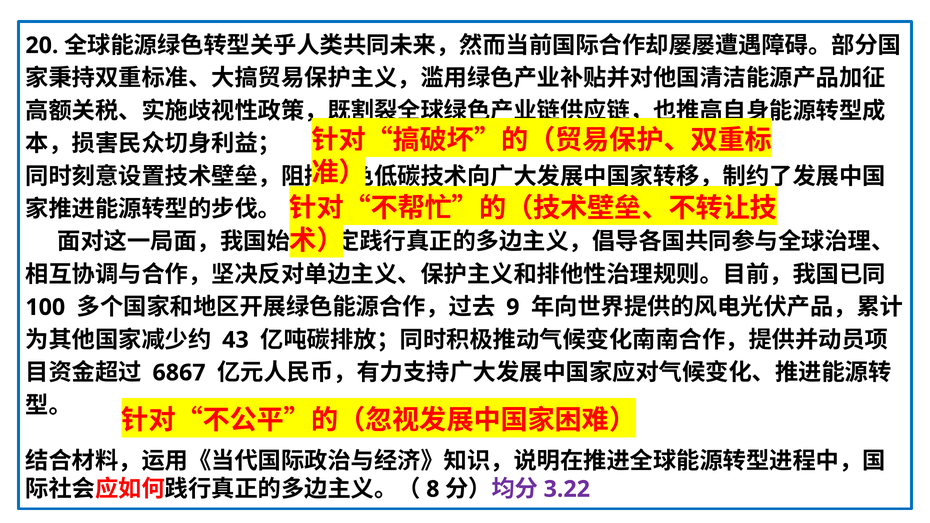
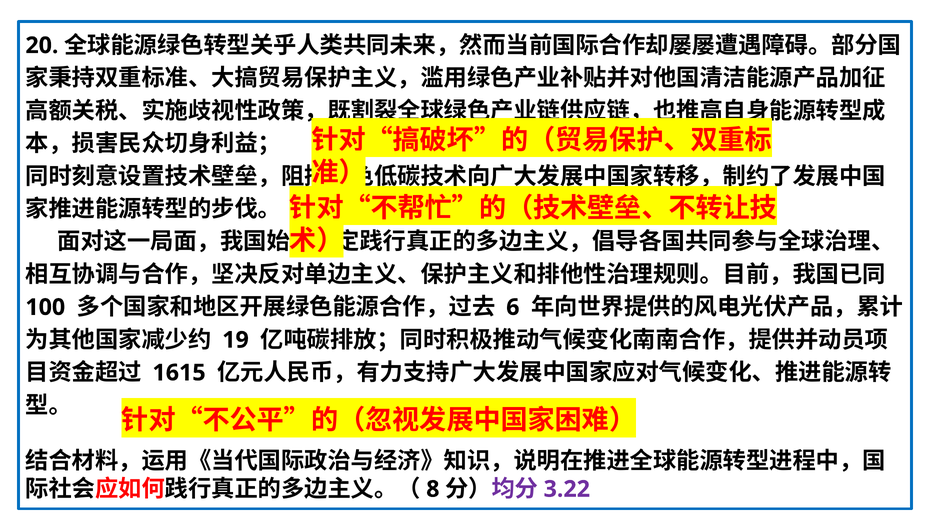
9: 9 -> 6 (513, 307)
43: 43 -> 19 (236, 340)
6867: 6867 -> 1615 (179, 373)
